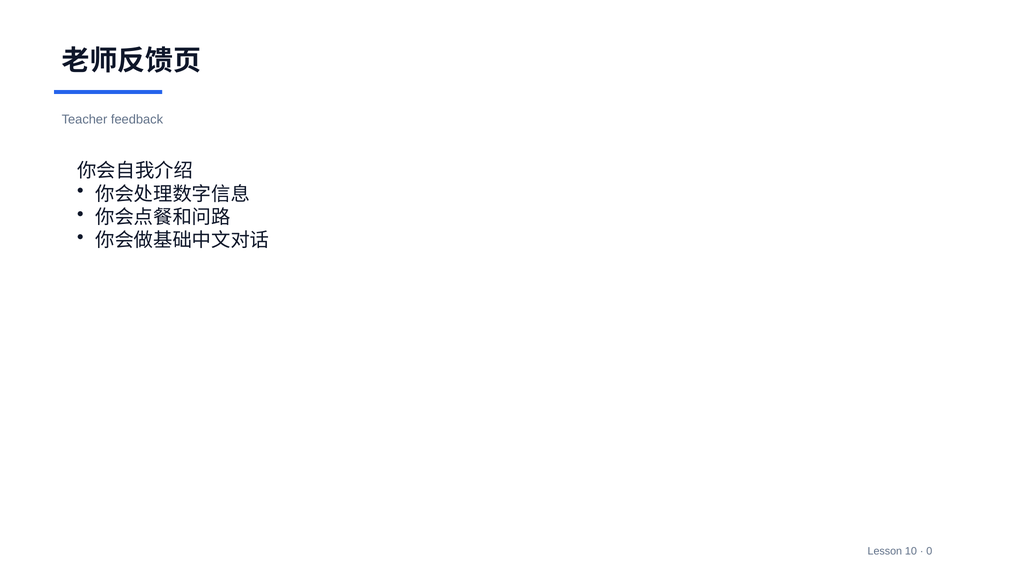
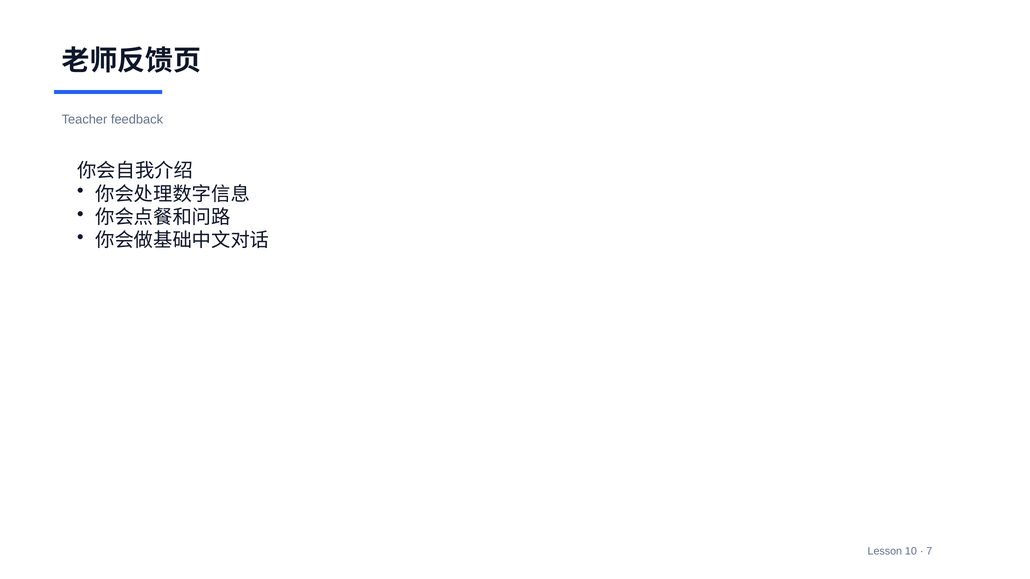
0: 0 -> 7 (929, 552)
